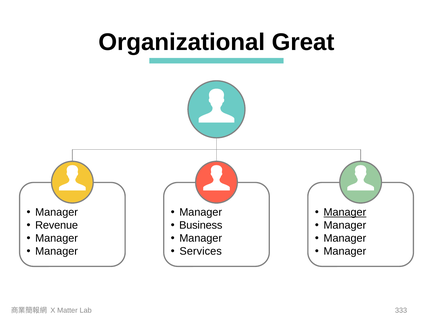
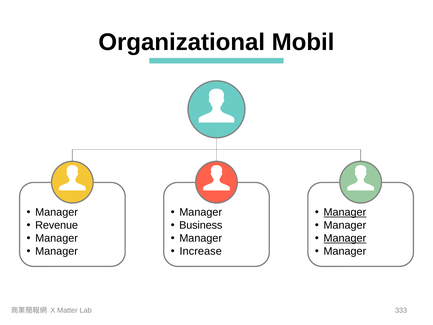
Great: Great -> Mobil (303, 42)
Manager underline: none -> present (345, 238)
Services: Services -> Increase (201, 251)
